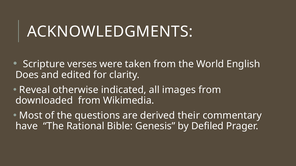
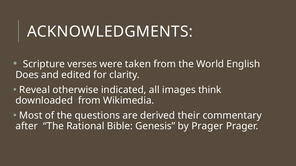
images from: from -> think (210, 90)
have: have -> after (27, 126)
by Defiled: Defiled -> Prager (207, 126)
